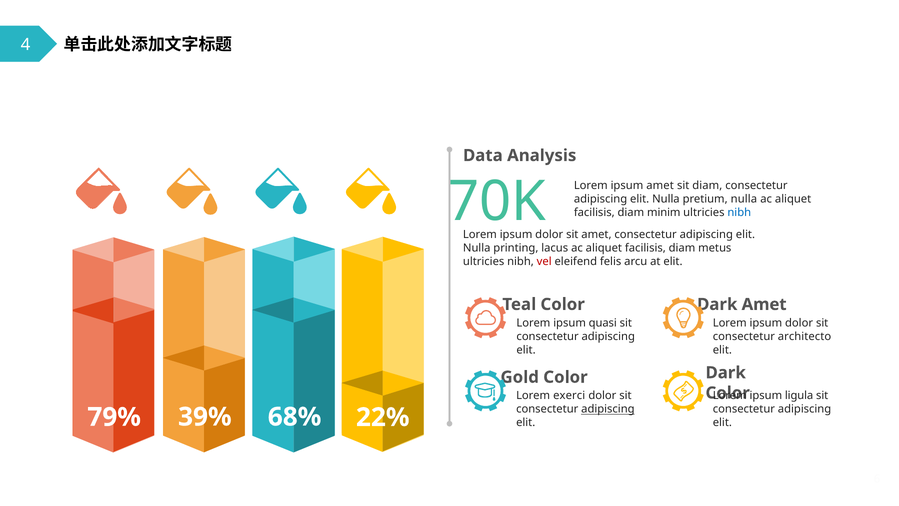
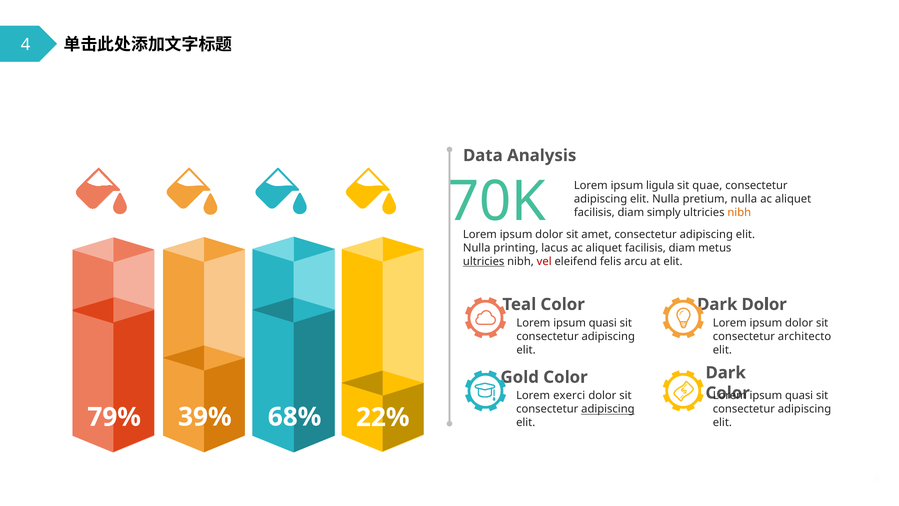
ipsum amet: amet -> ligula (660, 186)
sit diam: diam -> quae (707, 186)
minim: minim -> simply (664, 213)
nibh colour: blue -> orange (739, 213)
ultricies underline: none -> present (484, 261)
Amet: Amet -> Dolor (764, 304)
ligula: ligula -> quasi (799, 396)
